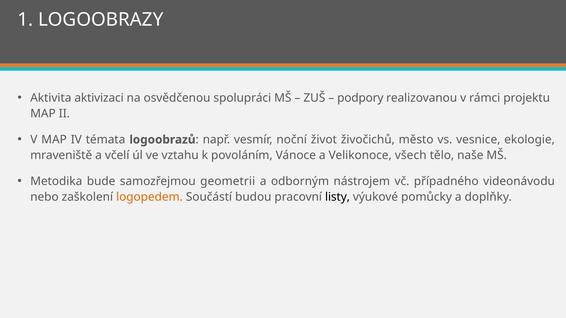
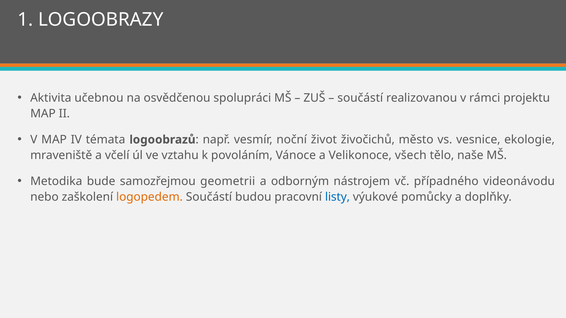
aktivizaci: aktivizaci -> učebnou (99, 98)
podpory: podpory -> součástí (360, 98)
listy colour: black -> blue (337, 197)
